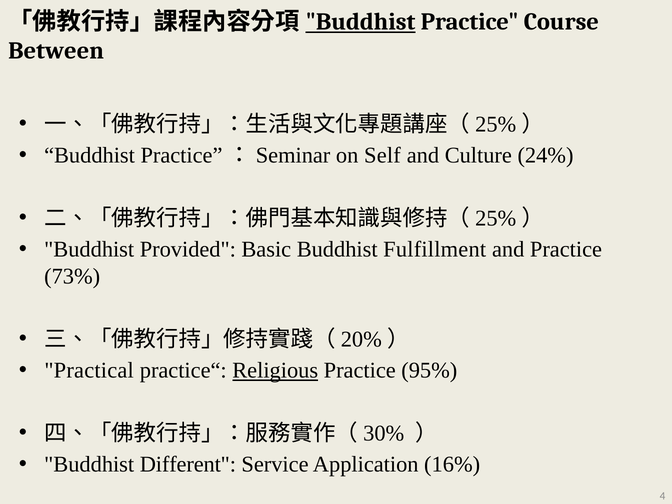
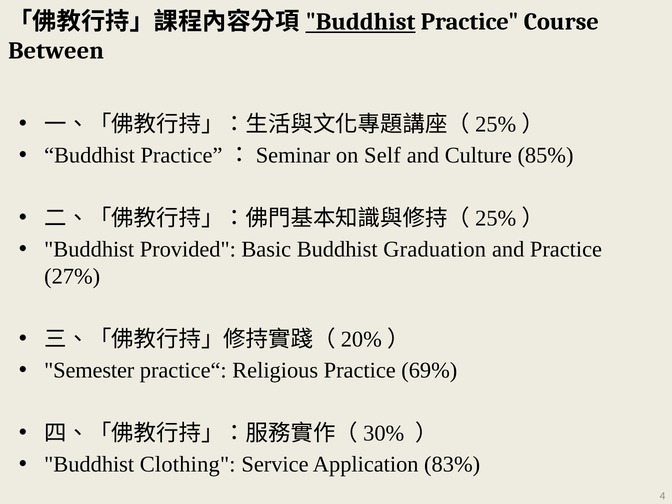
24%: 24% -> 85% (545, 156)
Fulfillment: Fulfillment -> Graduation (435, 250)
73%: 73% -> 27% (72, 276)
Practical: Practical -> Semester (89, 371)
Religious underline: present -> none (275, 371)
95%: 95% -> 69% (429, 371)
Different: Different -> Clothing (188, 465)
16%: 16% -> 83% (452, 465)
